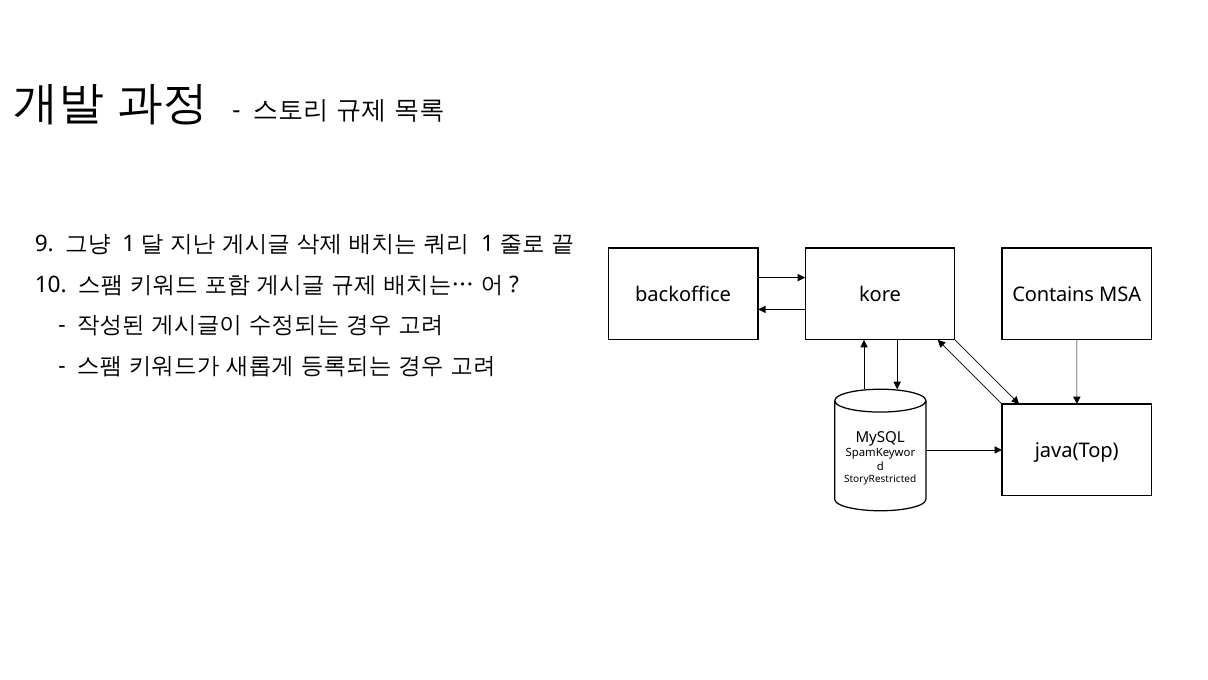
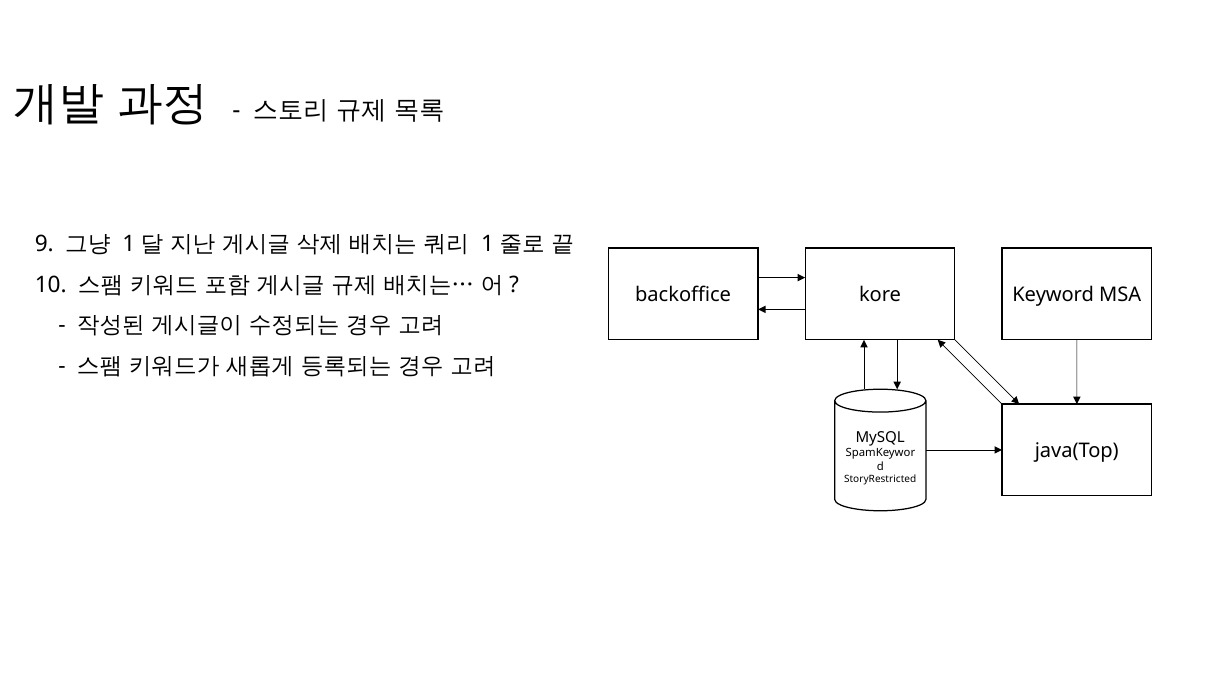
Contains: Contains -> Keyword (1053, 295)
